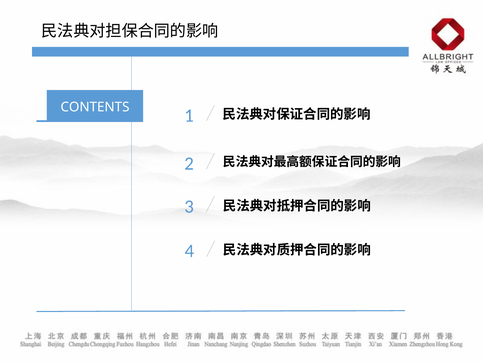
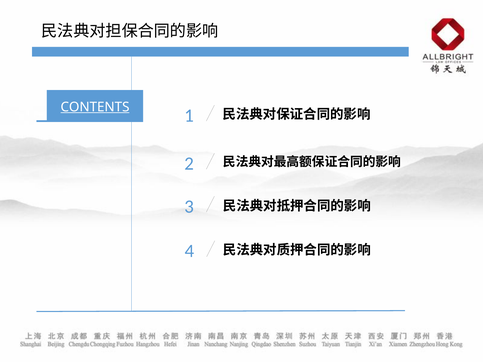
CONTENTS underline: none -> present (95, 107)
